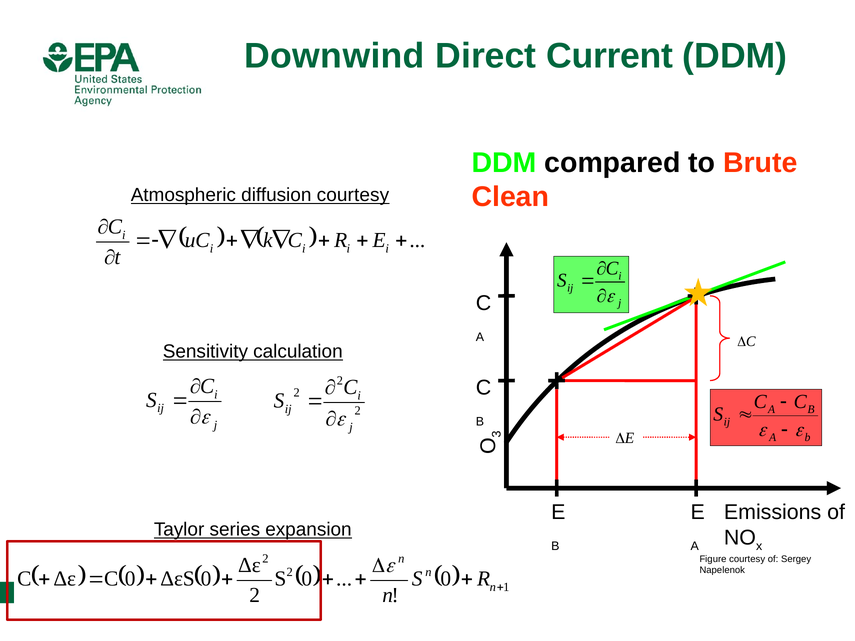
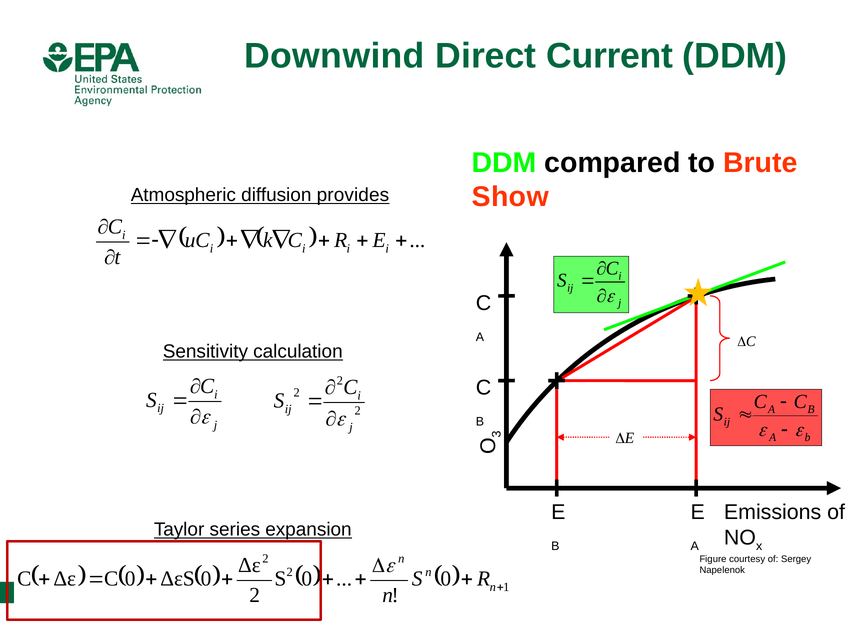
Clean: Clean -> Show (510, 197)
diffusion courtesy: courtesy -> provides (353, 195)
